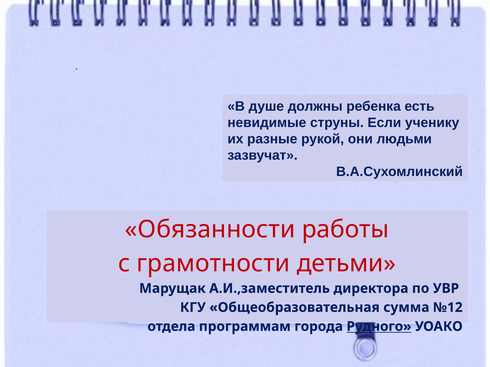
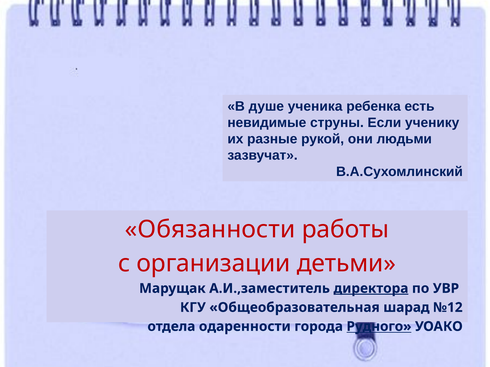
должны: должны -> ученика (315, 107)
грамотности: грамотности -> организации (213, 264)
директора underline: none -> present (371, 289)
сумма: сумма -> шарад (406, 308)
программам: программам -> одаренности (245, 327)
